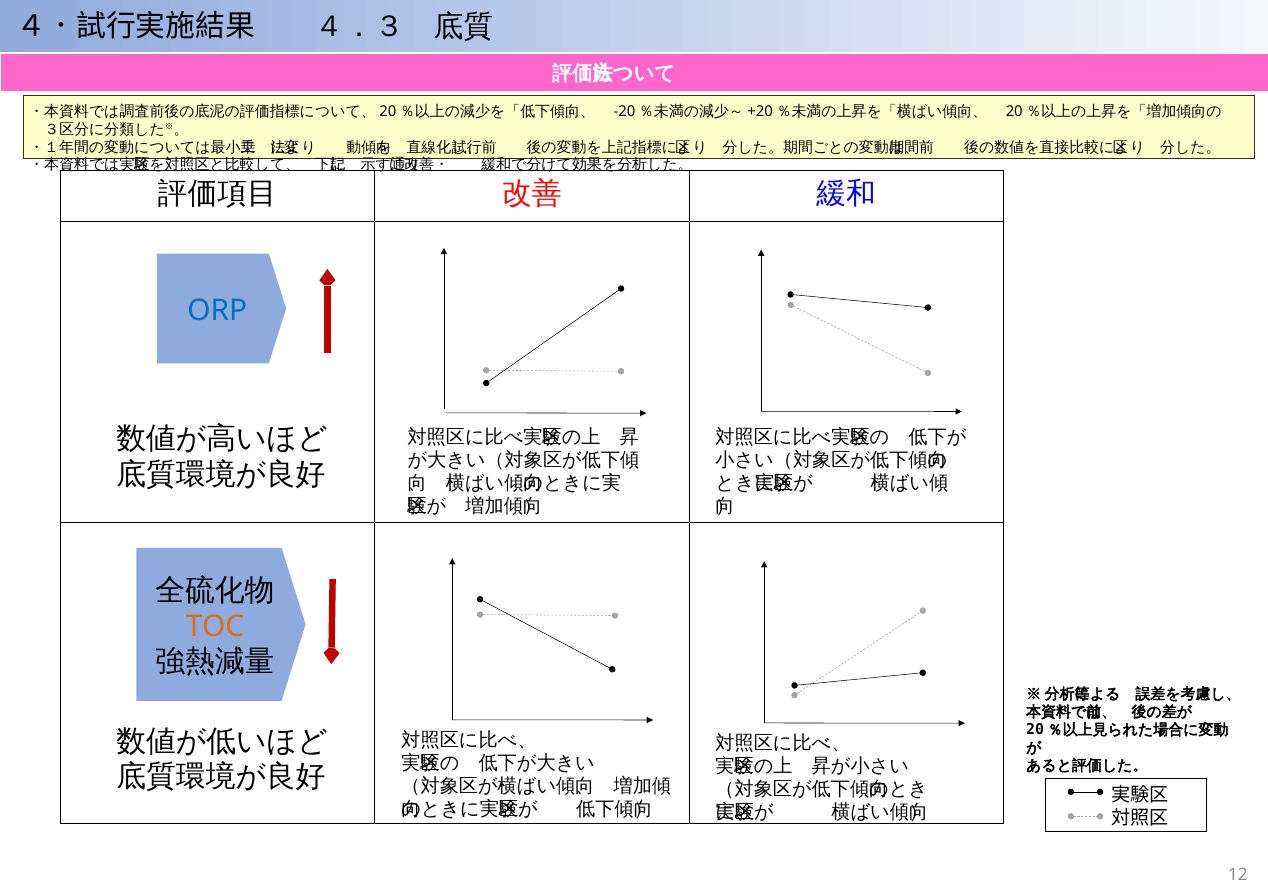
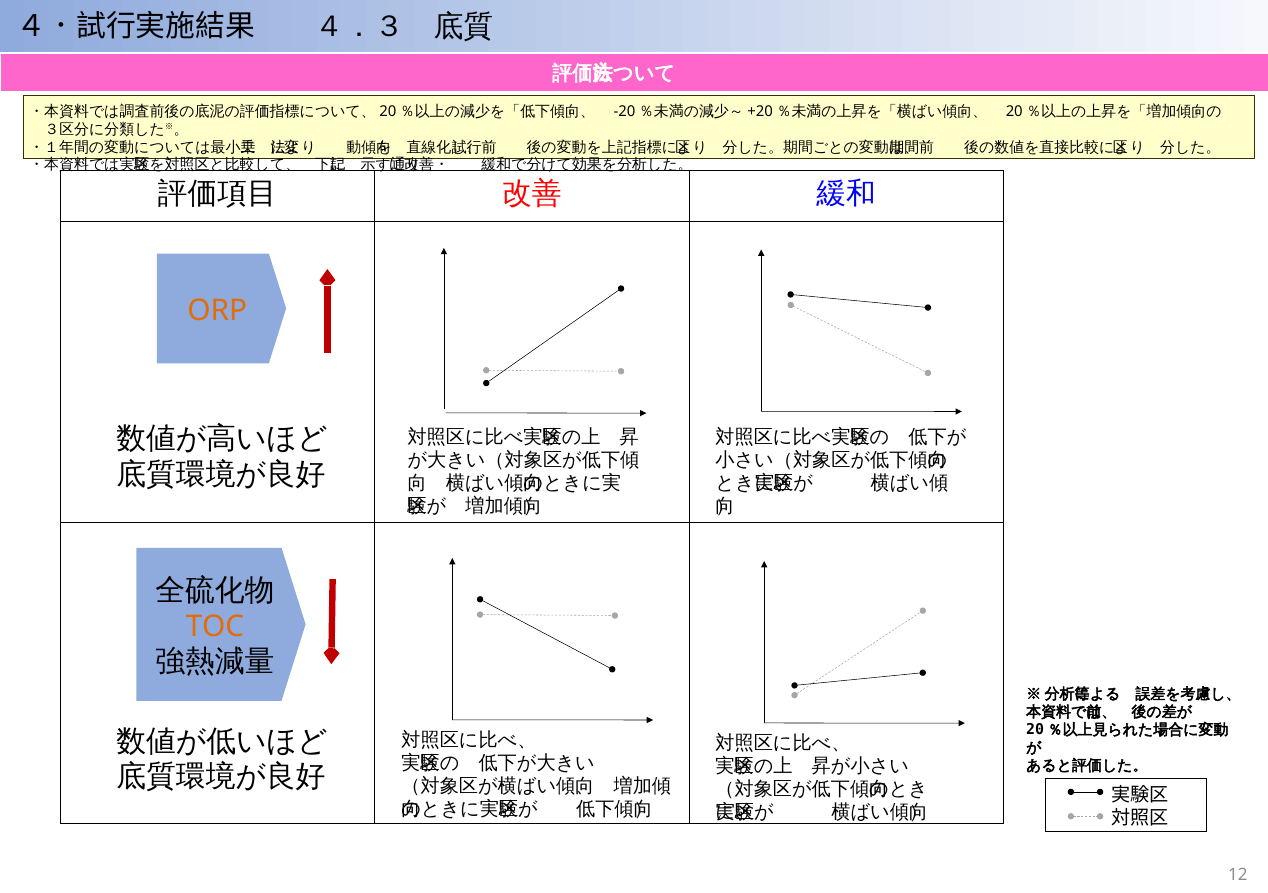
ORP colour: blue -> orange (217, 311)
